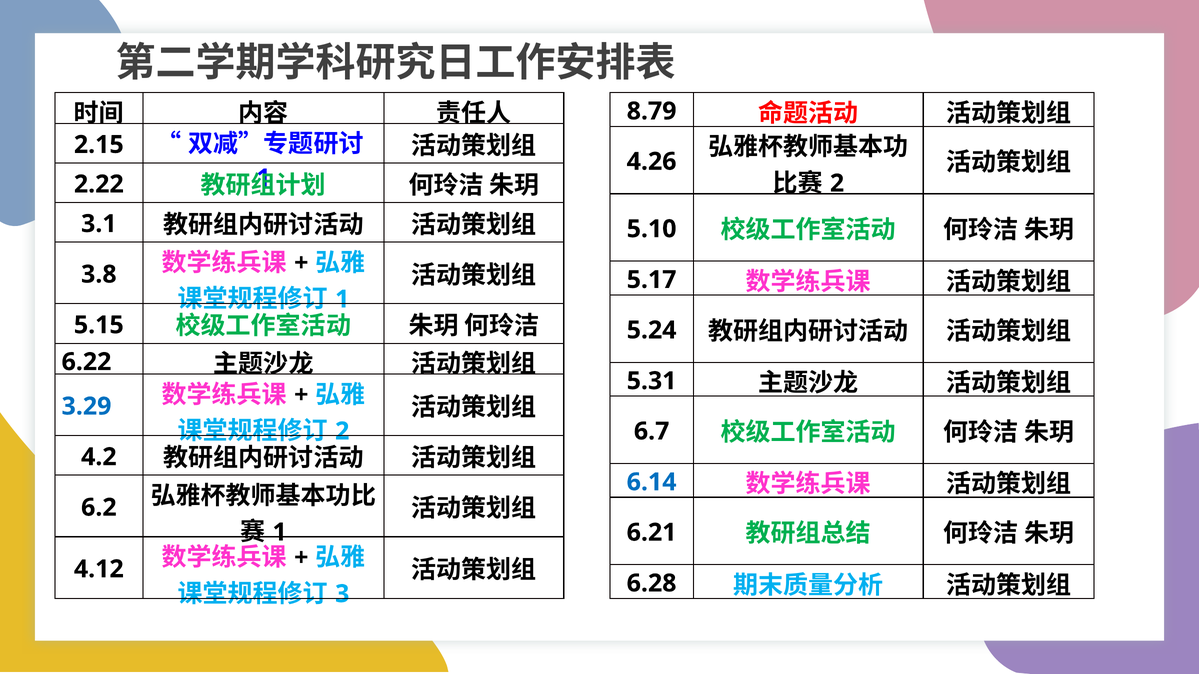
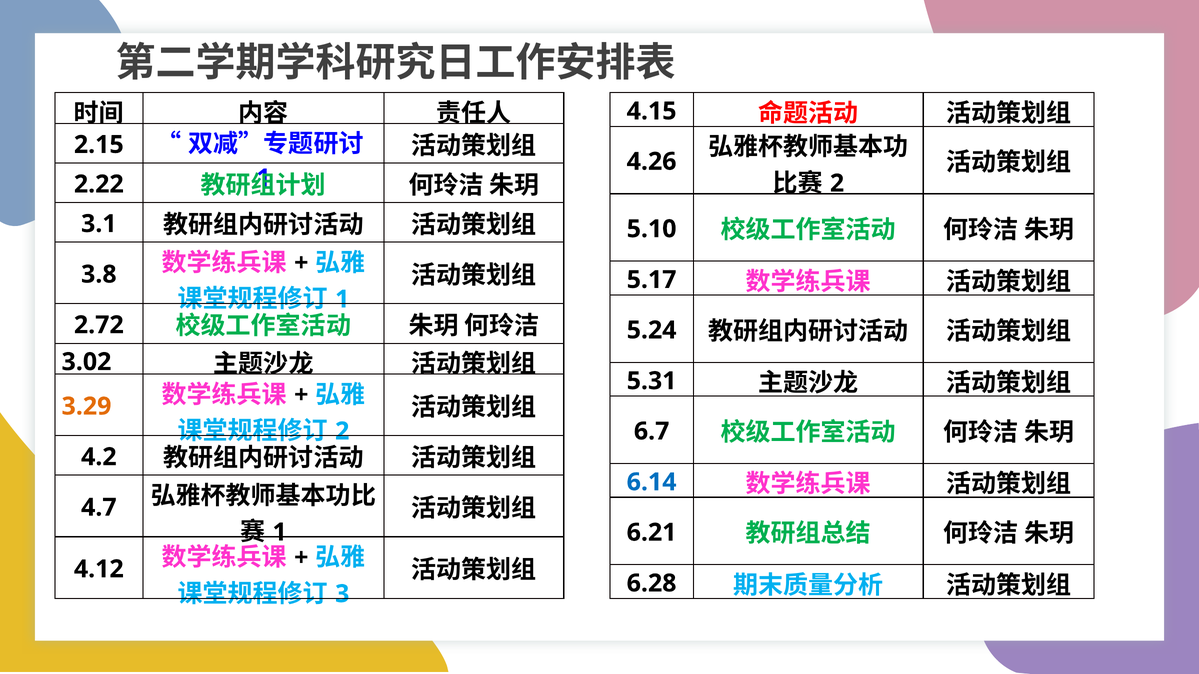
8.79: 8.79 -> 4.15 (652, 111)
5.15: 5.15 -> 2.72 (99, 325)
6.22: 6.22 -> 3.02 (86, 362)
3.29 colour: blue -> orange (86, 407)
6.2: 6.2 -> 4.7 (99, 508)
